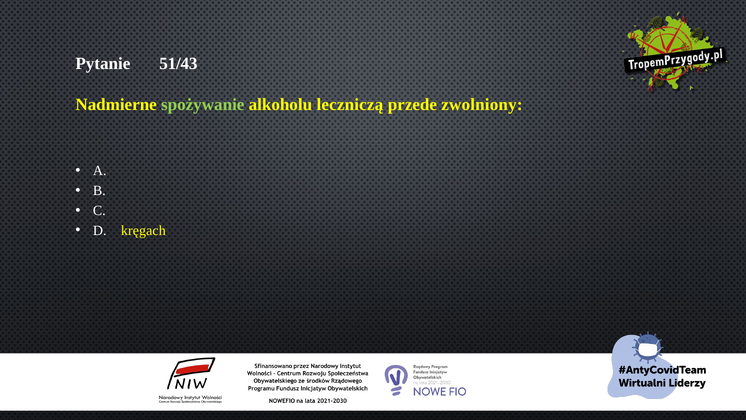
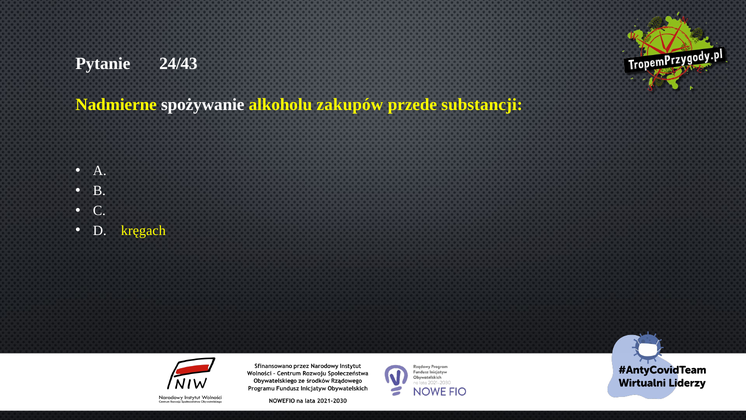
51/43: 51/43 -> 24/43 (178, 64)
spożywanie colour: light green -> white (203, 105)
leczniczą: leczniczą -> zakupów (350, 105)
zwolniony: zwolniony -> substancji (482, 105)
